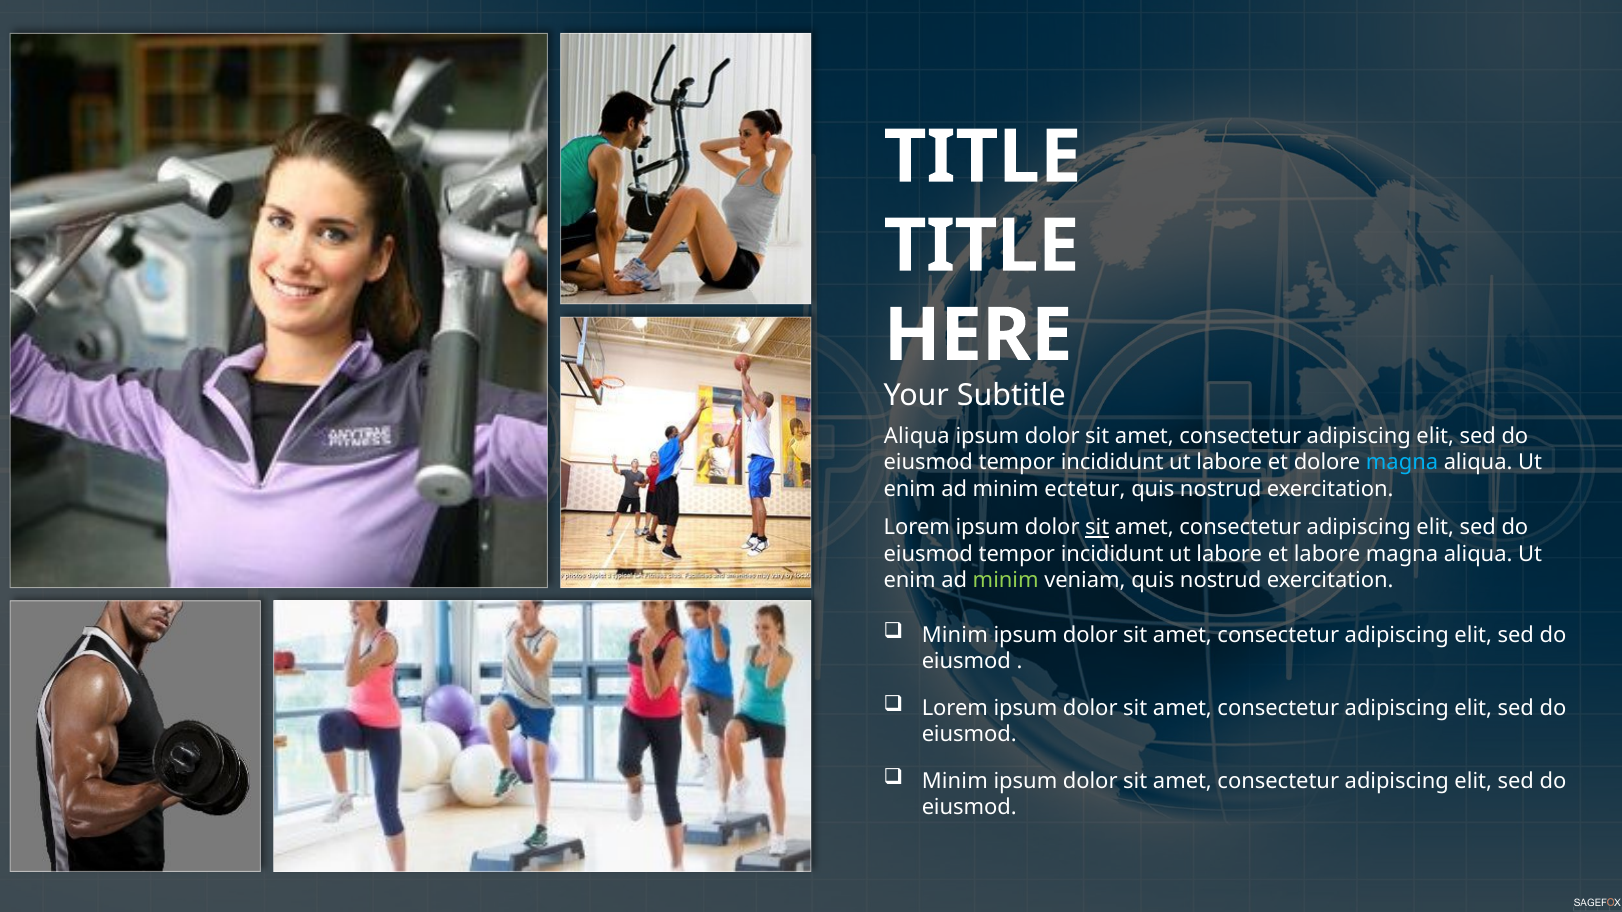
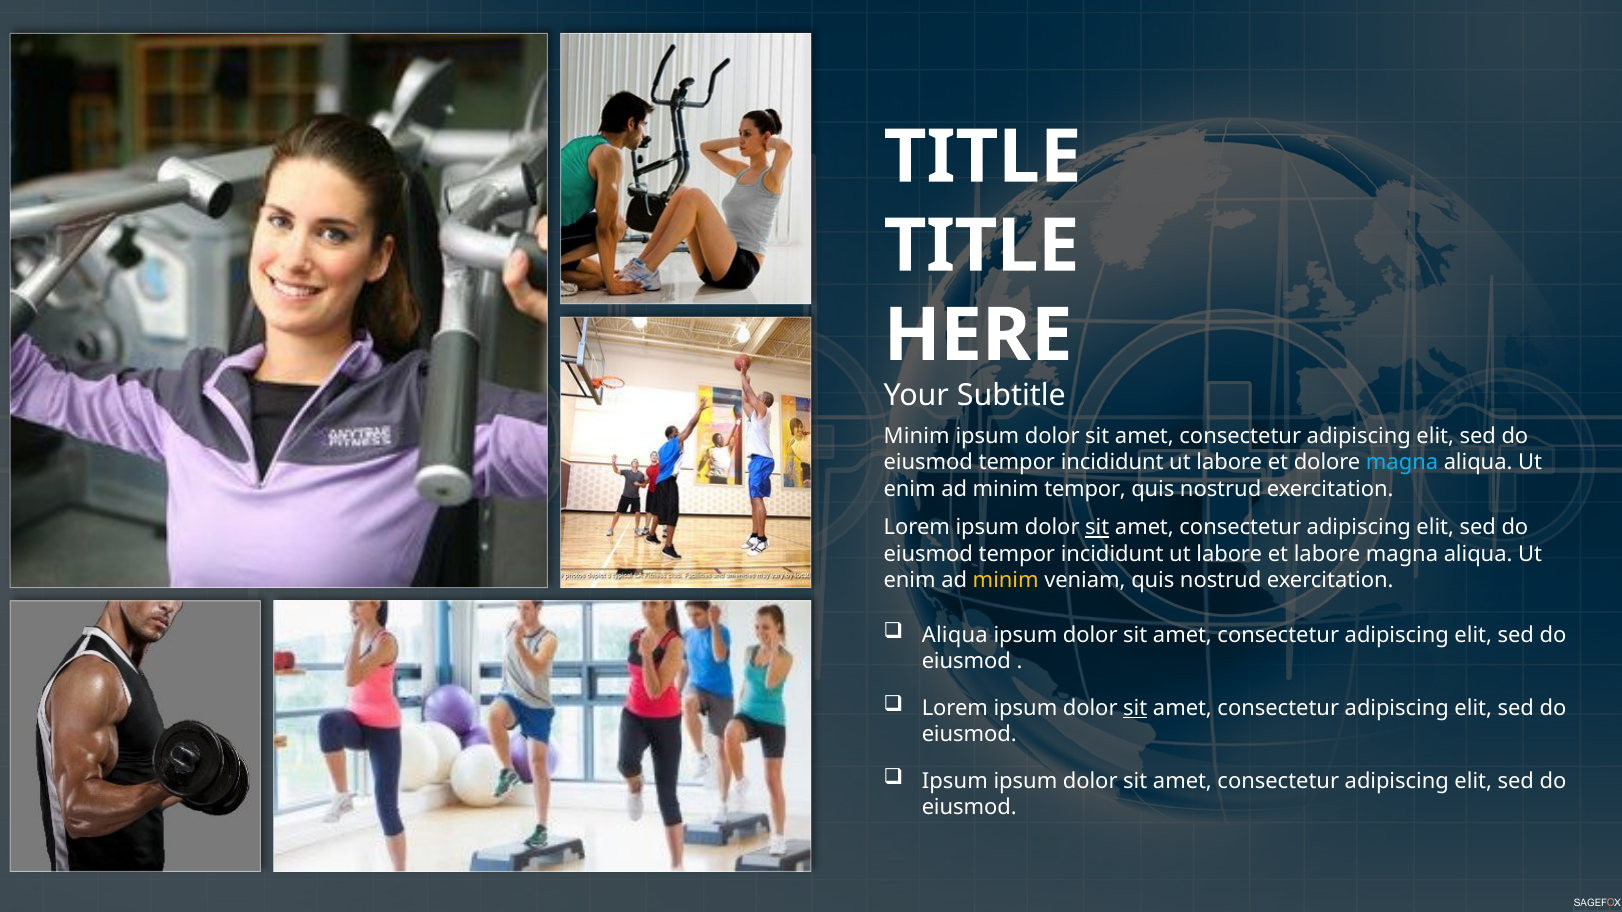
Aliqua: Aliqua -> Minim (917, 436)
minim ectetur: ectetur -> tempor (1085, 489)
minim colour: light green -> yellow (1006, 580)
Minim: Minim -> Aliqua (955, 635)
sit underline: none -> present (1135, 708)
Minim: Minim -> Ipsum (955, 781)
